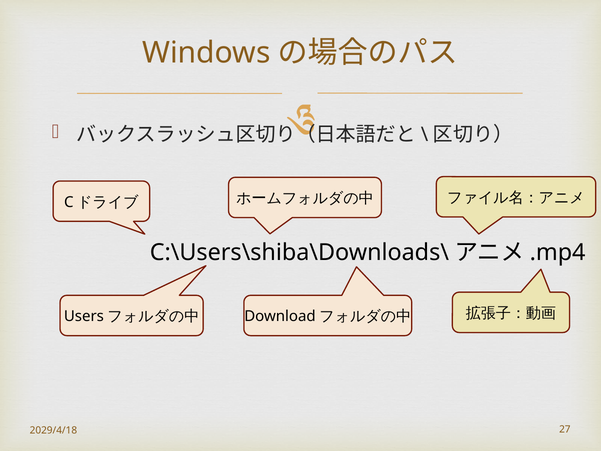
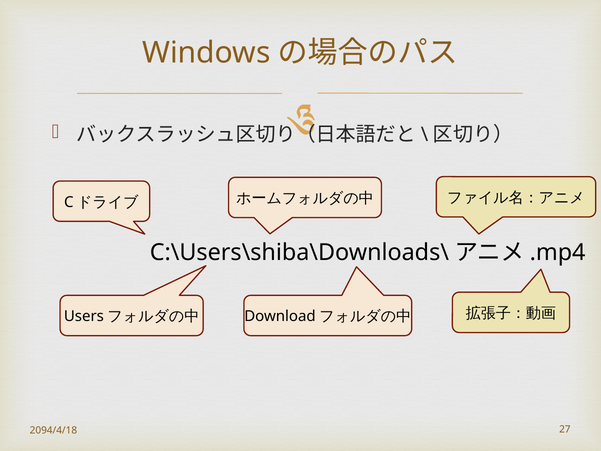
2029/4/18: 2029/4/18 -> 2094/4/18 (53, 430)
